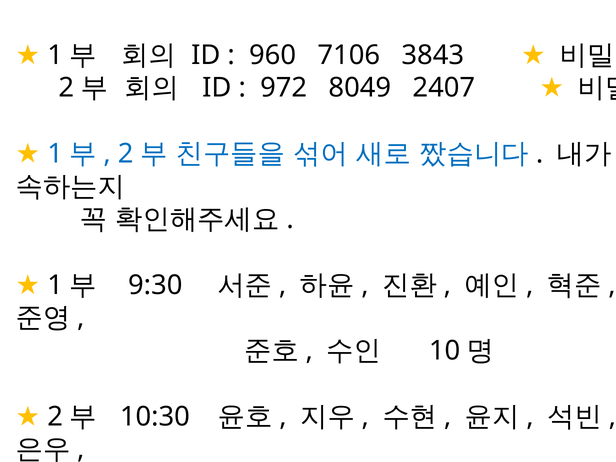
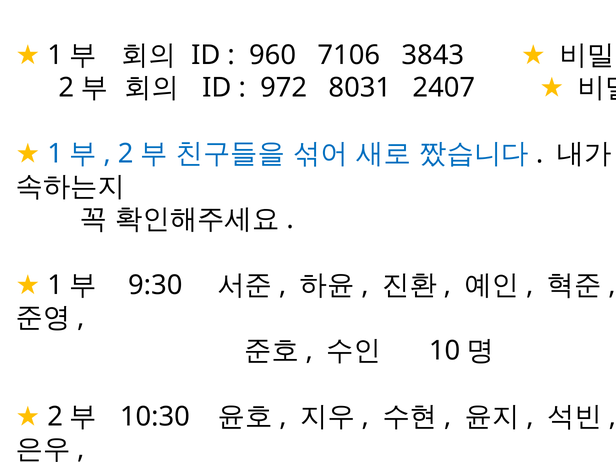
8049: 8049 -> 8031 (360, 88)
